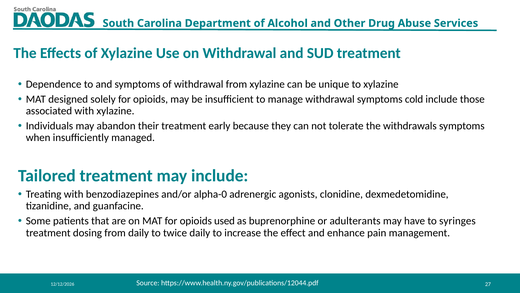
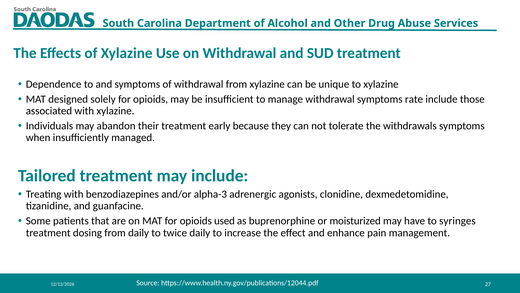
cold: cold -> rate (414, 99)
alpha-0: alpha-0 -> alpha-3 (210, 194)
adulterants: adulterants -> moisturized (355, 221)
